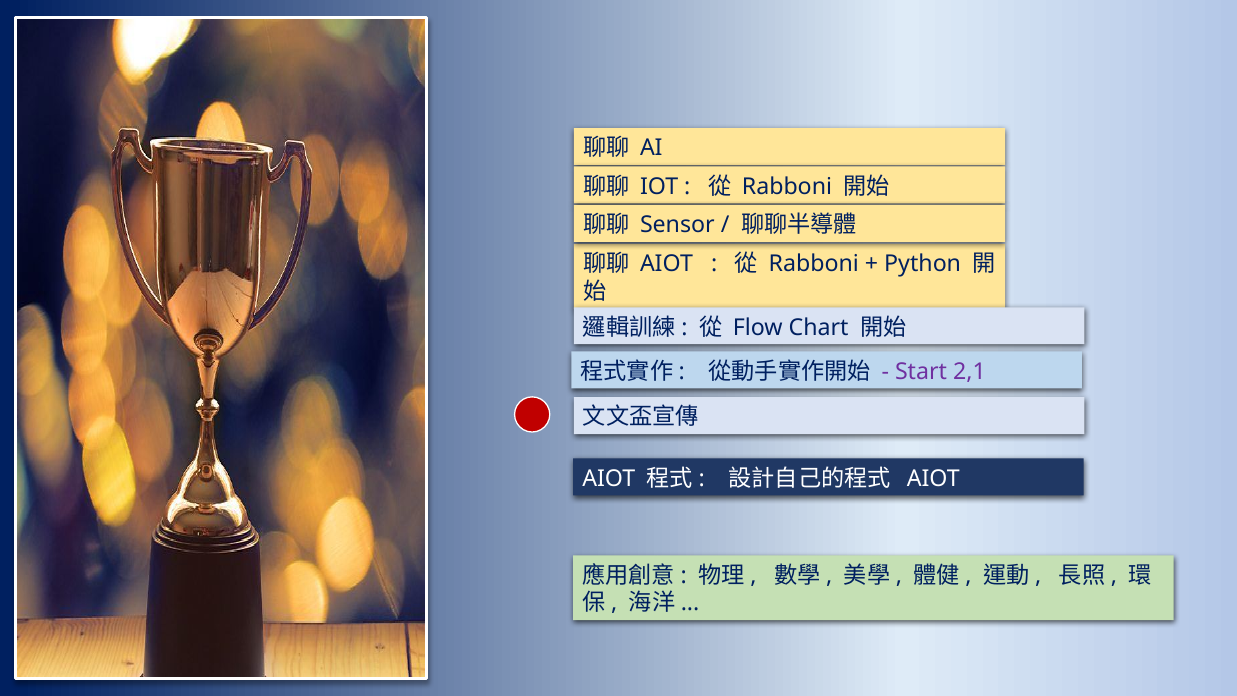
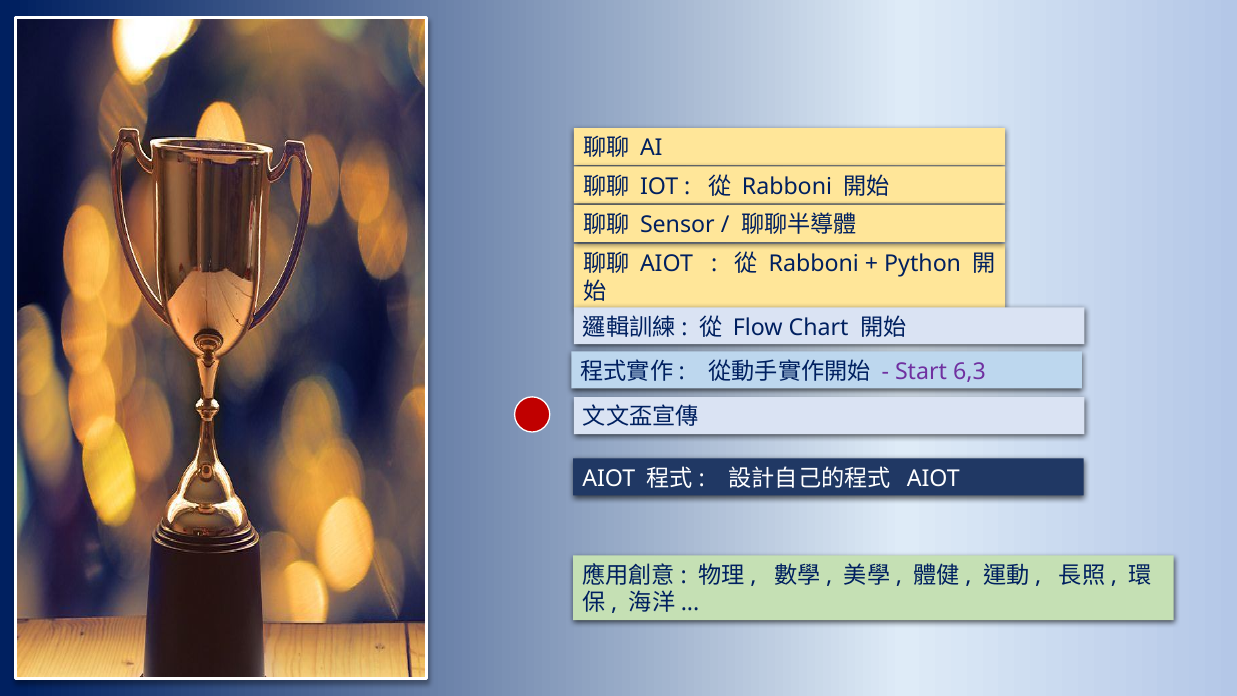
2,1: 2,1 -> 6,3 (970, 371)
